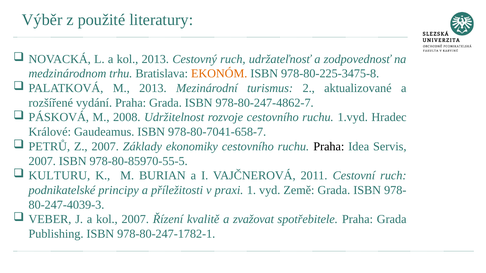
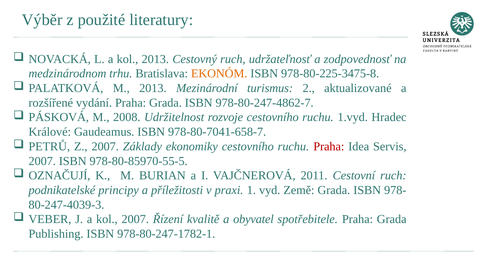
Praha colour: black -> red (329, 147)
KULTURU: KULTURU -> OZNAČUJÍ (59, 176)
zvažovat: zvažovat -> obyvatel (253, 220)
